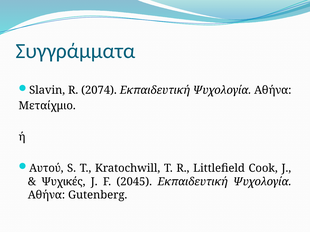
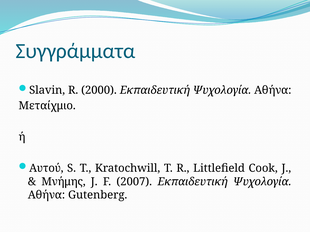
2074: 2074 -> 2000 (99, 90)
Ψυχικές: Ψυχικές -> Μνήμης (64, 182)
2045: 2045 -> 2007 (134, 182)
